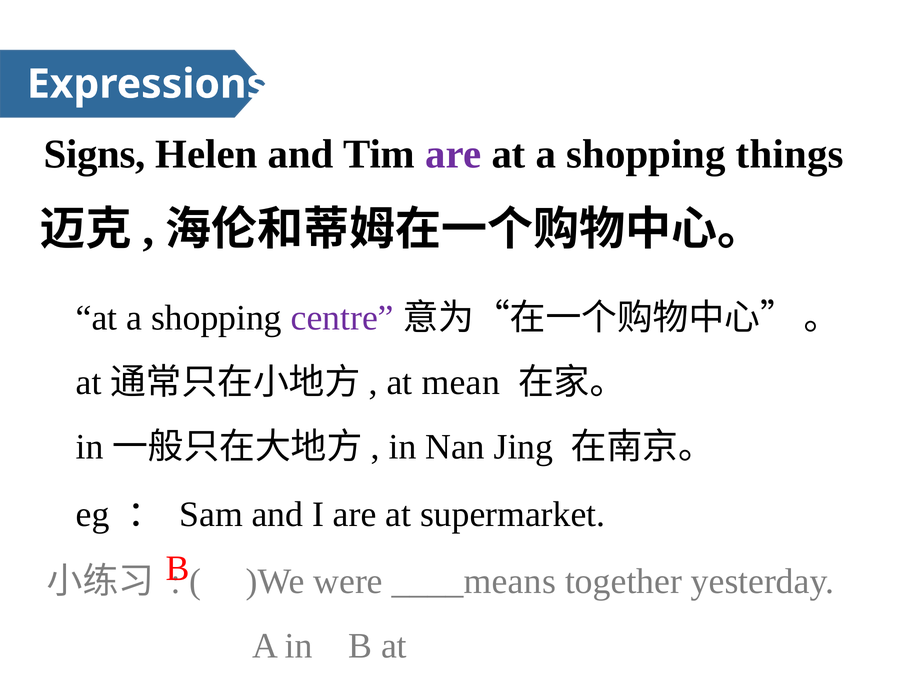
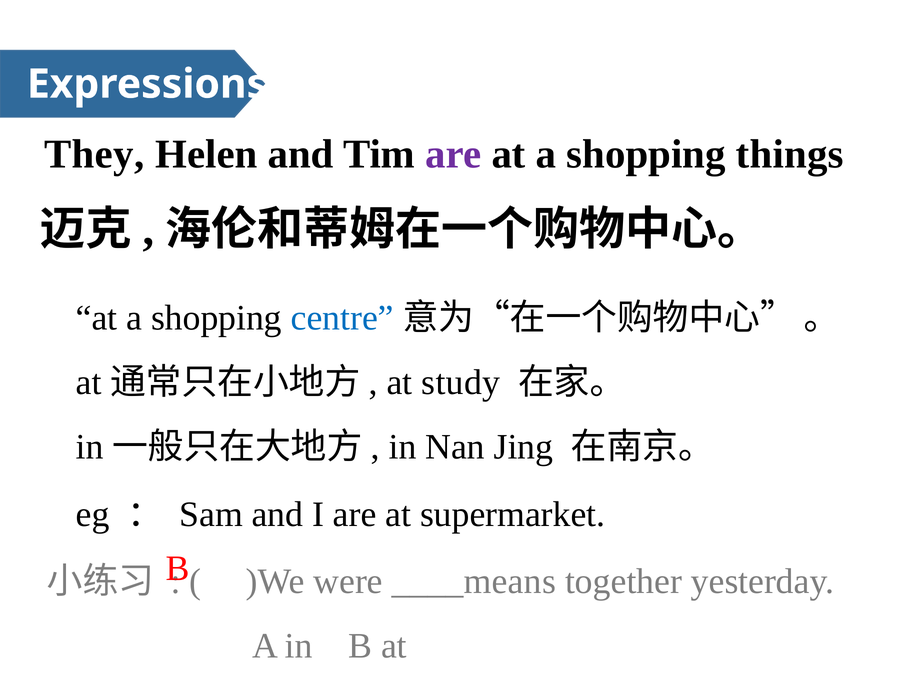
Signs: Signs -> They (94, 154)
centre colour: purple -> blue (342, 318)
mean: mean -> study (461, 382)
